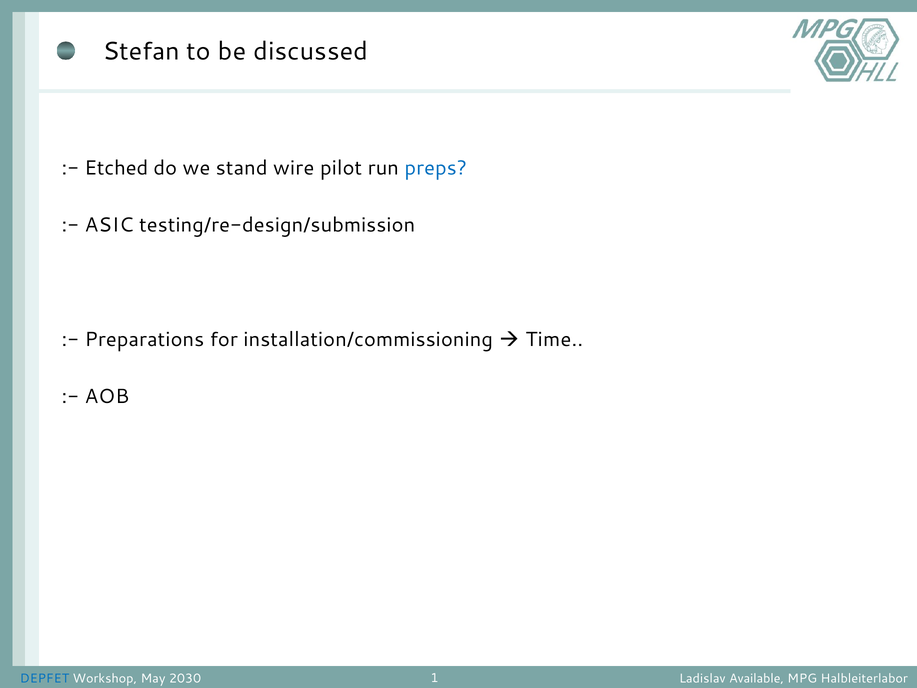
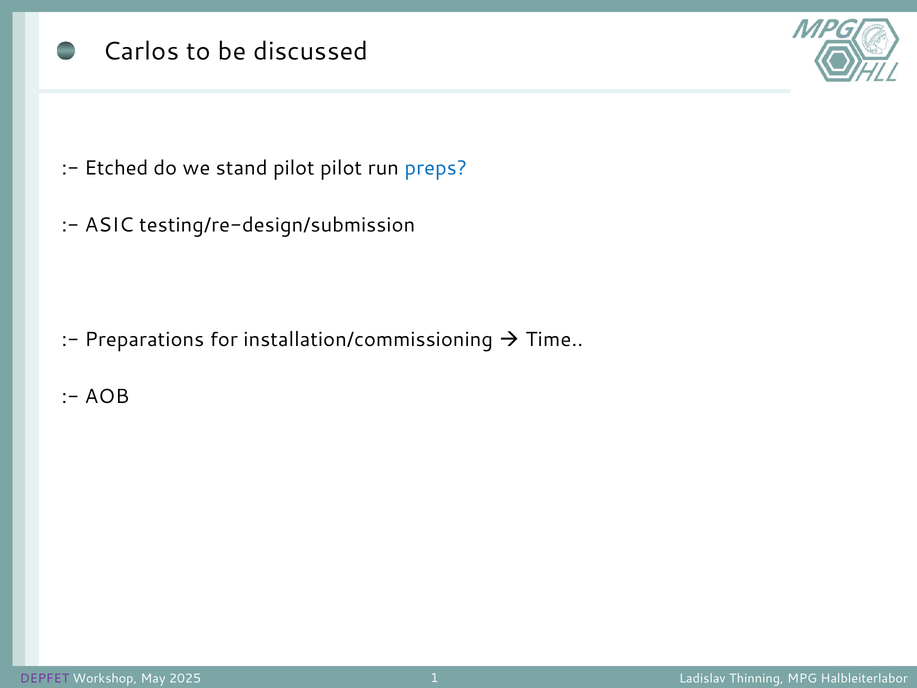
Stefan: Stefan -> Carlos (141, 51)
stand wire: wire -> pilot (294, 168)
DEPFET colour: blue -> purple (44, 678)
2030: 2030 -> 2025 (185, 678)
Available: Available -> Thinning (756, 678)
